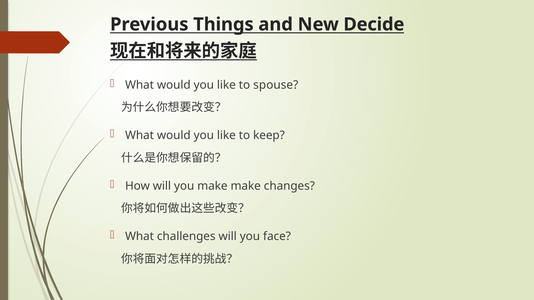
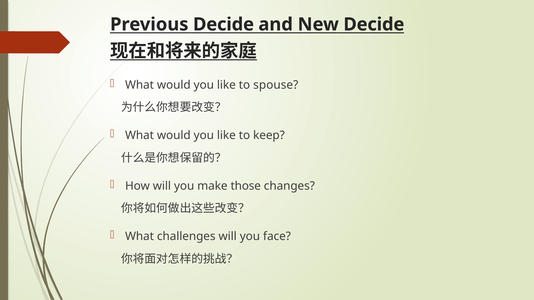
Previous Things: Things -> Decide (224, 24)
make make: make -> those (246, 186)
